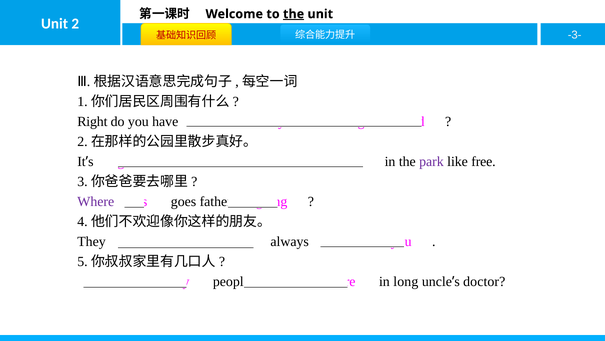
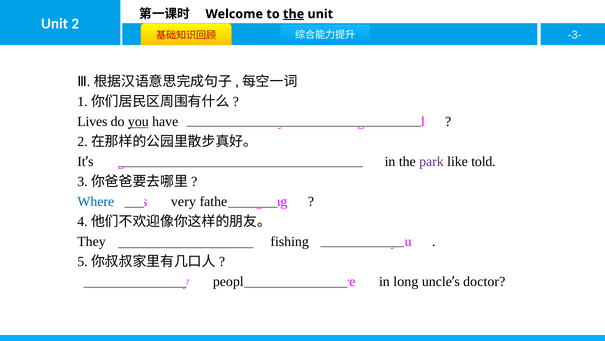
Right: Right -> Lives (92, 121)
you underline: none -> present (138, 121)
free: free -> told (483, 161)
Where colour: purple -> blue (96, 201)
goes: goes -> very (183, 201)
always: always -> fishing (290, 241)
